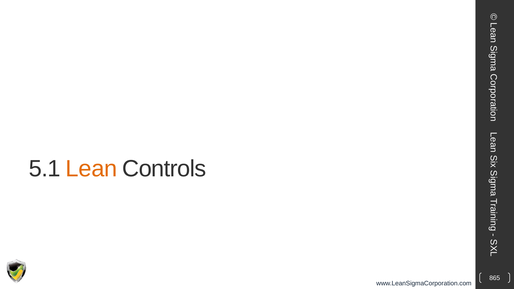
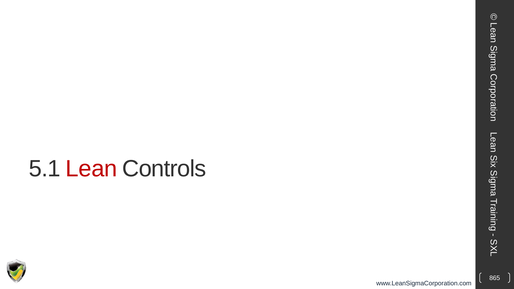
Lean colour: orange -> red (92, 169)
